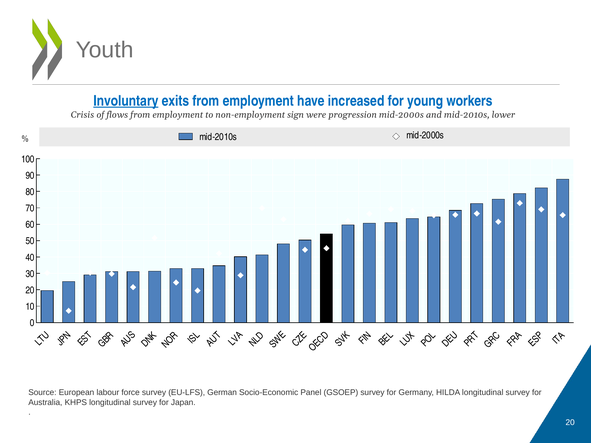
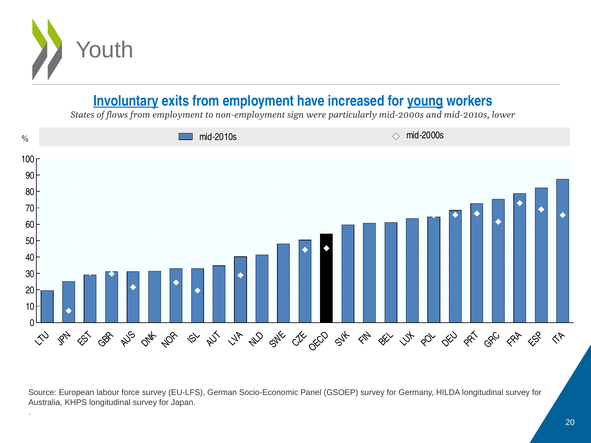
young underline: none -> present (425, 101)
Crisis: Crisis -> States (82, 115)
progression: progression -> particularly (353, 115)
